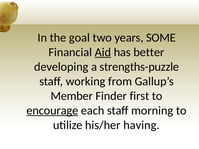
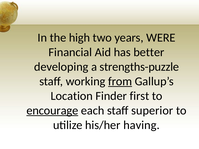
goal: goal -> high (79, 38)
SOME: SOME -> WERE (161, 38)
Aid underline: present -> none (103, 52)
from underline: none -> present (120, 81)
Member: Member -> Location (72, 96)
morning: morning -> superior (152, 111)
